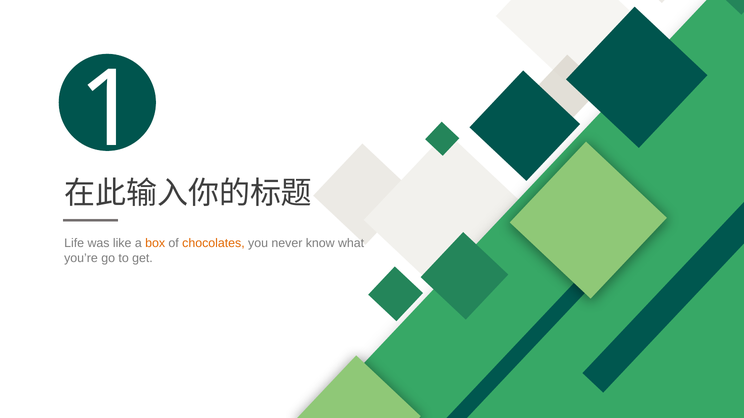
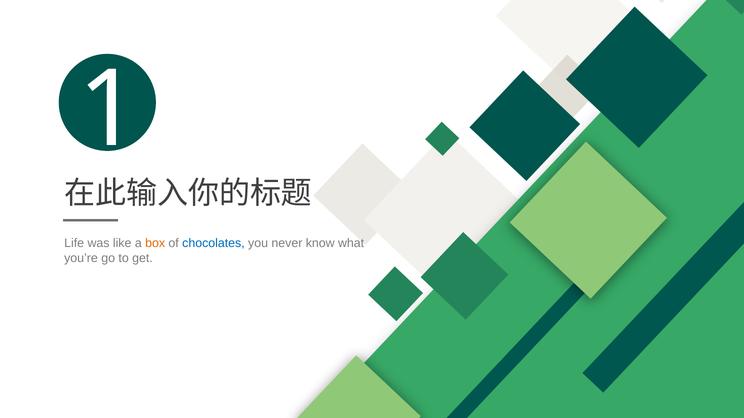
chocolates colour: orange -> blue (213, 243)
